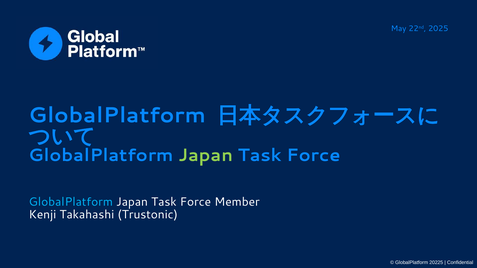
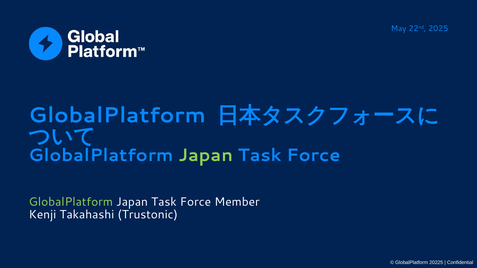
GlobalPlatform colour: light blue -> light green (71, 202)
